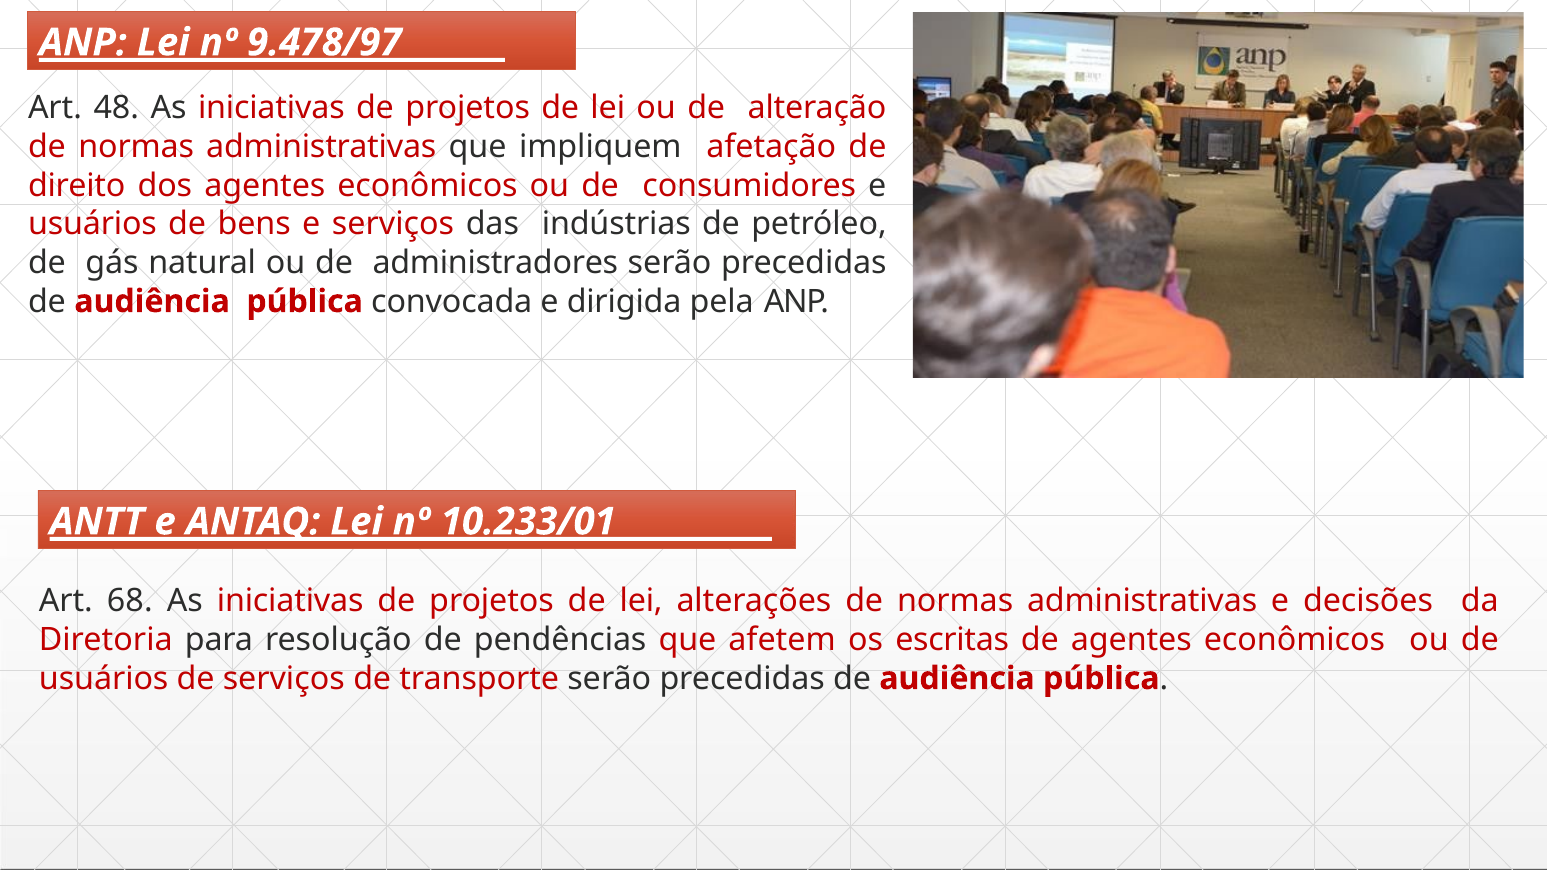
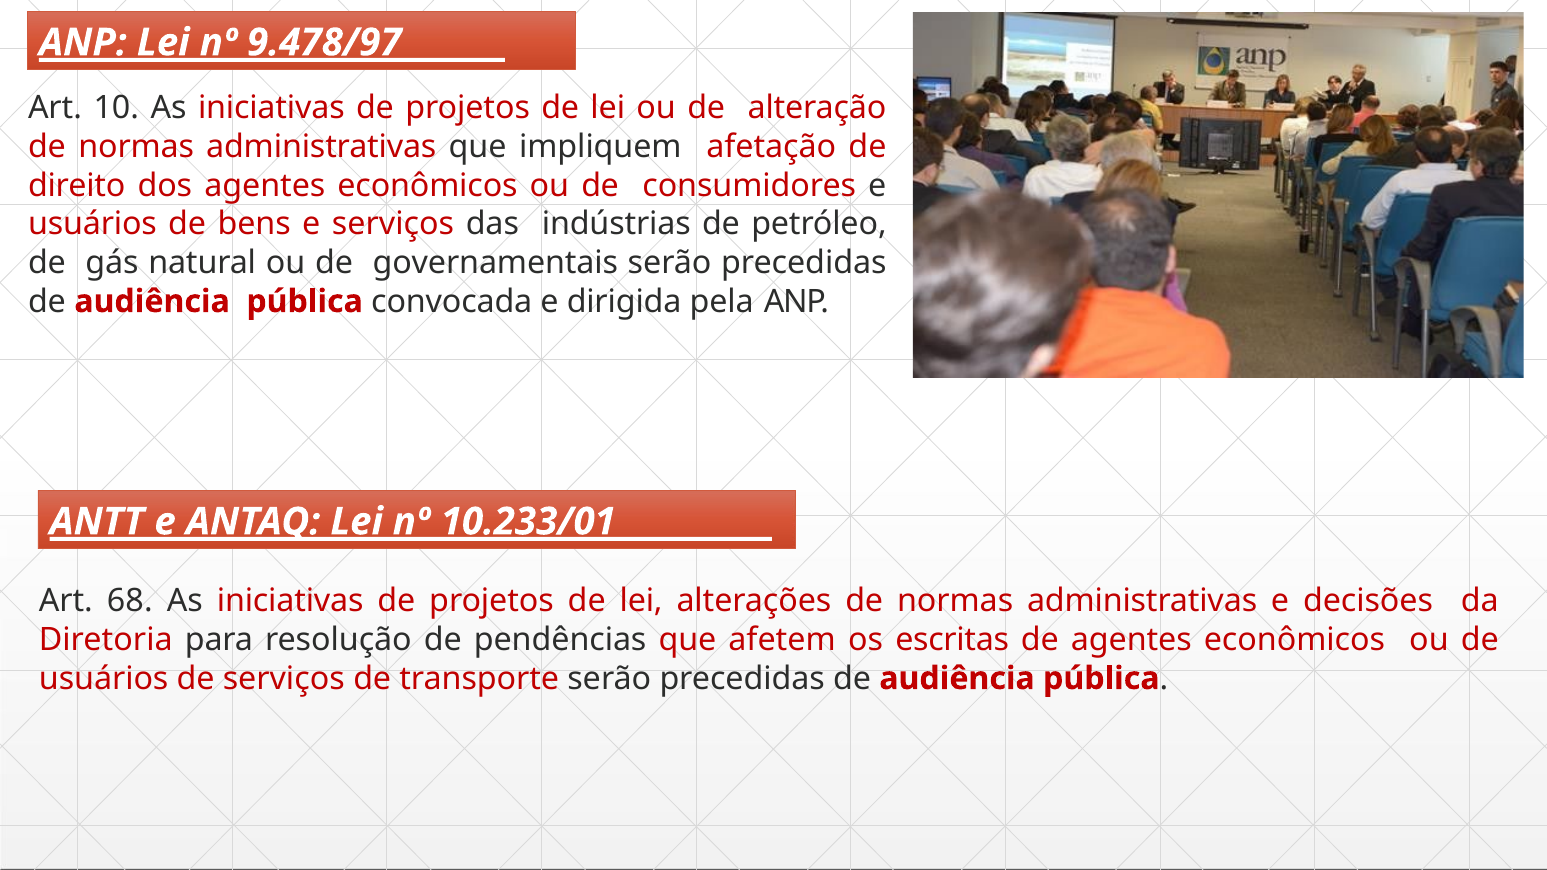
48: 48 -> 10 (116, 108)
administradores: administradores -> governamentais (495, 263)
